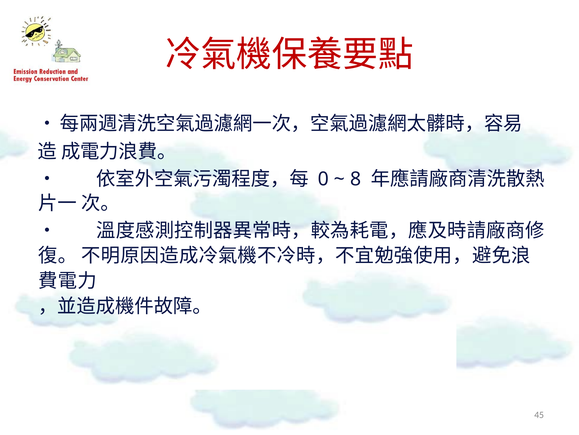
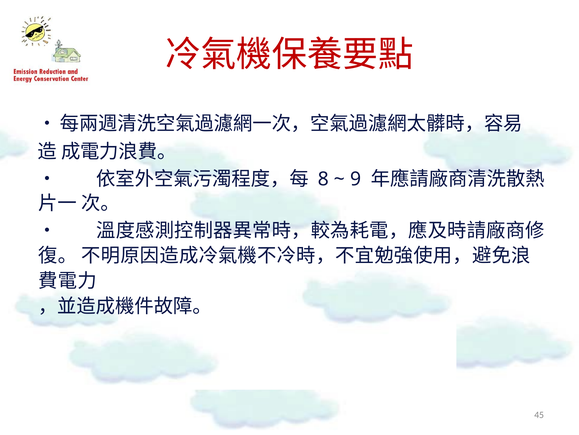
0: 0 -> 8 (323, 179)
8: 8 -> 9 (356, 179)
